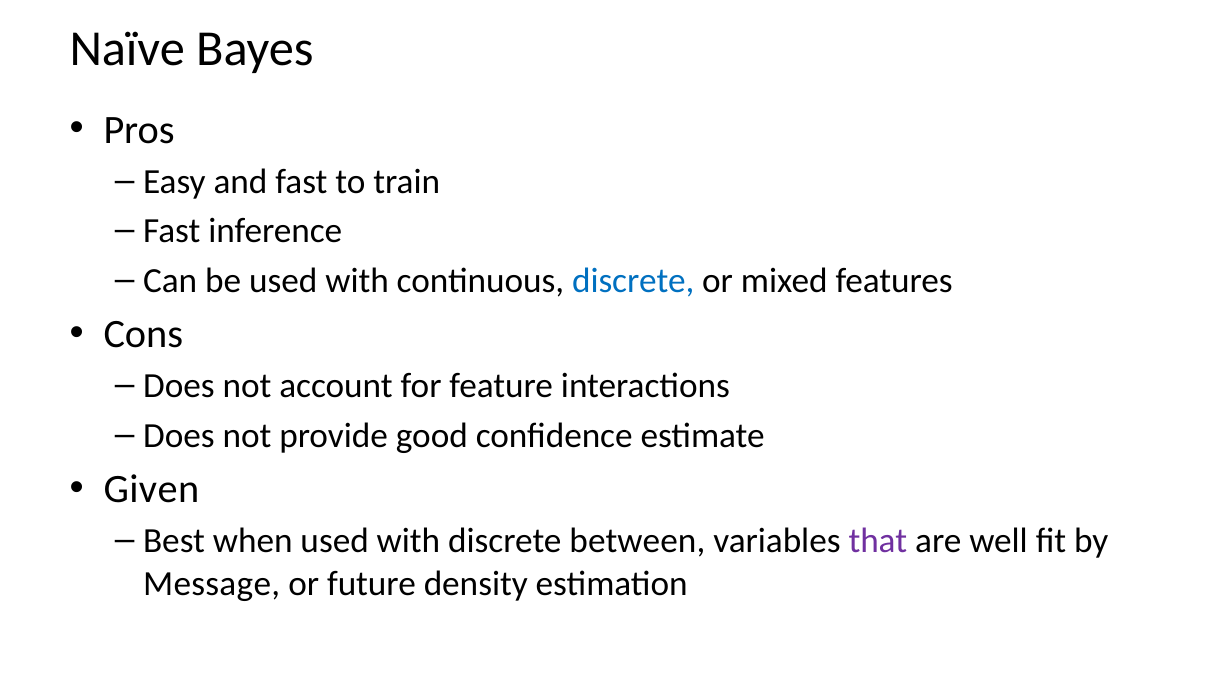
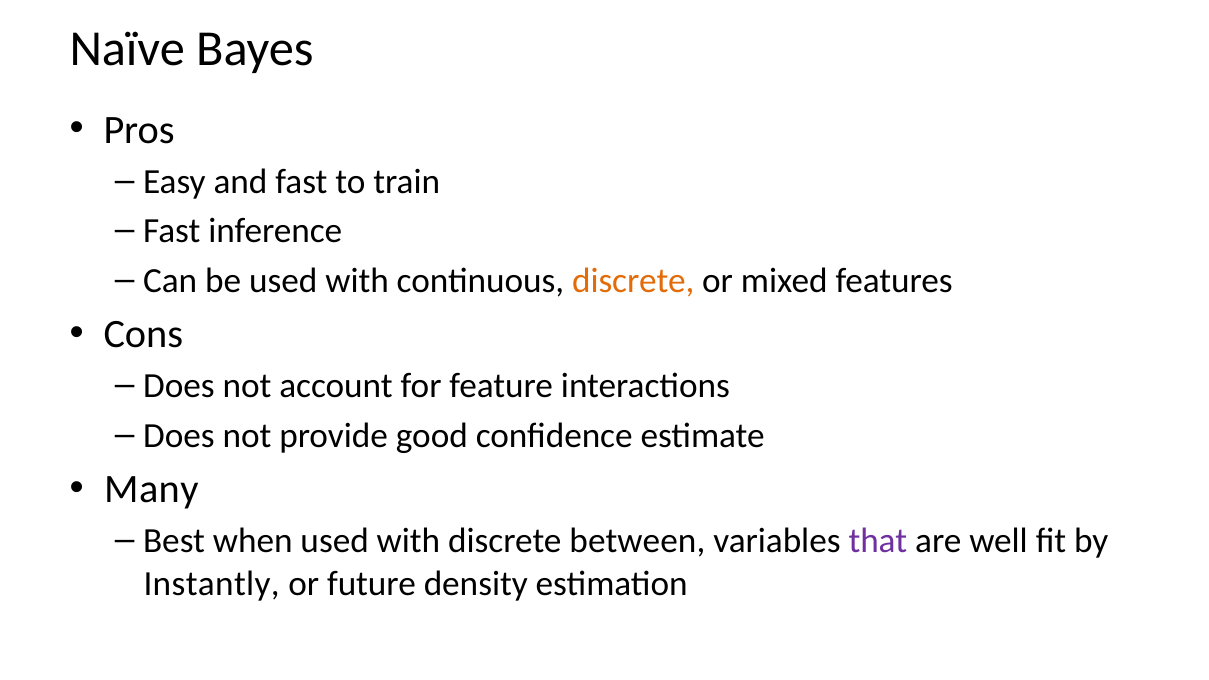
discrete colour: blue -> orange (633, 280)
Given: Given -> Many (151, 489)
Message: Message -> Instantly (212, 583)
